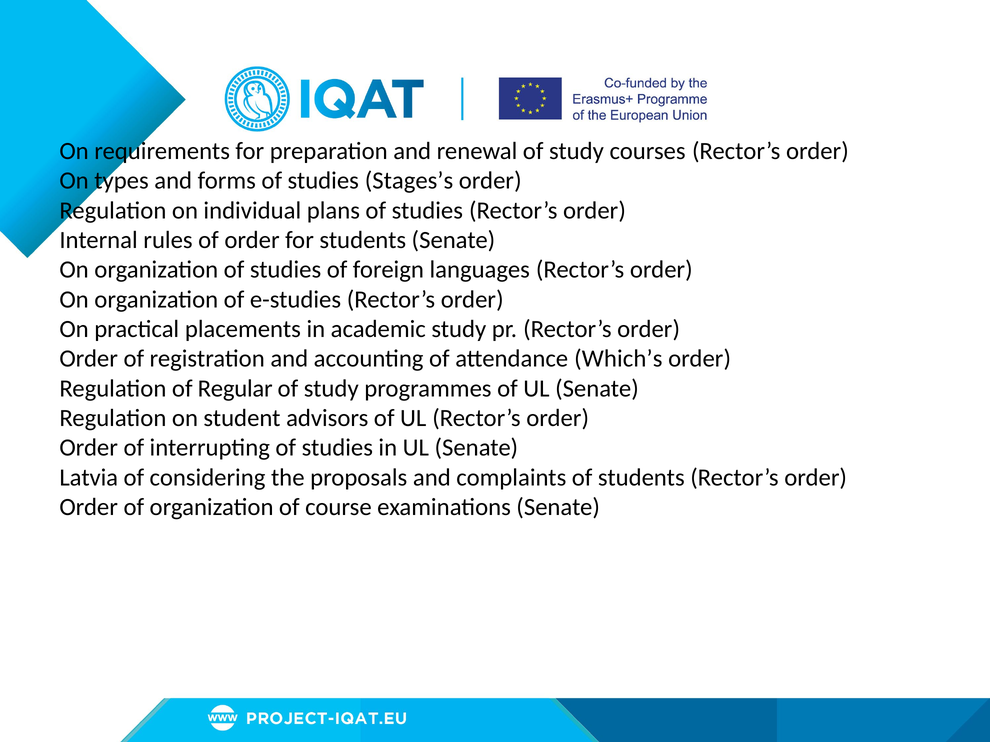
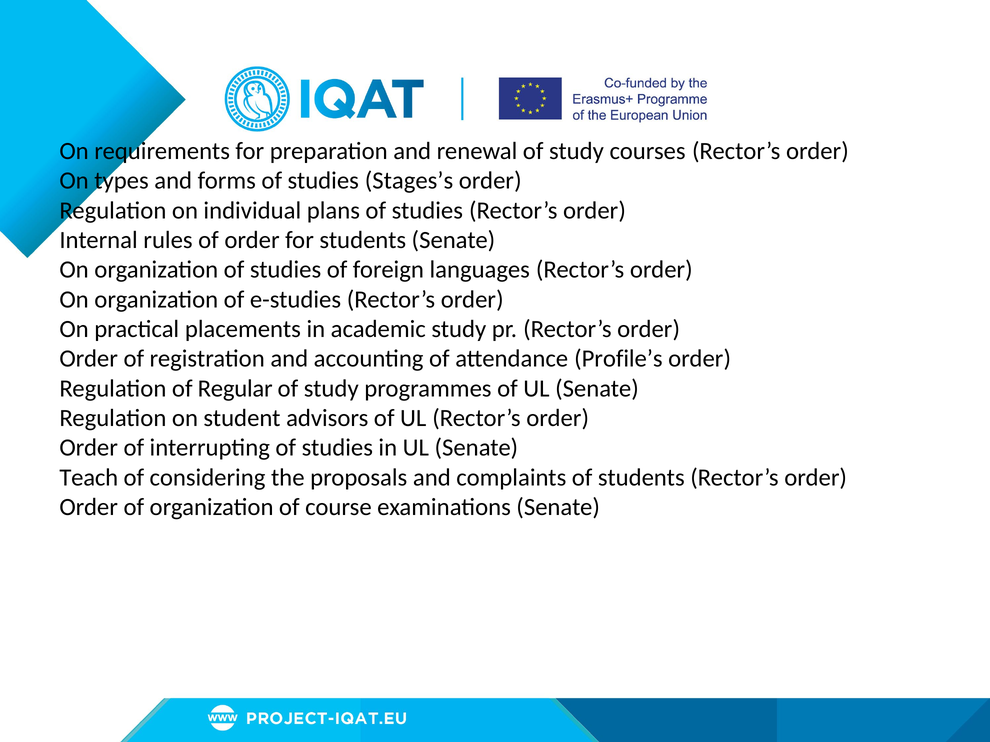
Which’s: Which’s -> Profile’s (618, 359)
Latvia: Latvia -> Teach (89, 478)
